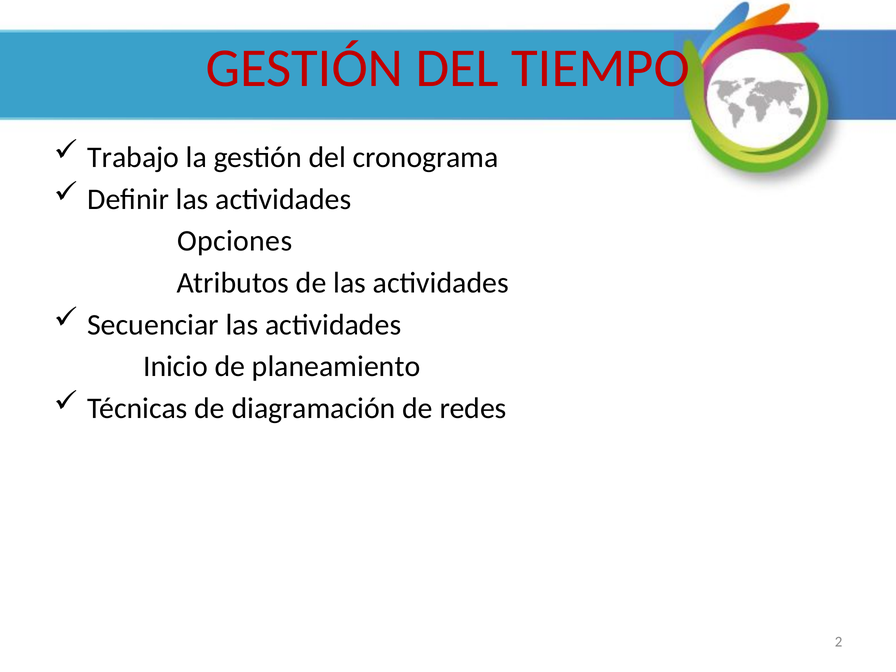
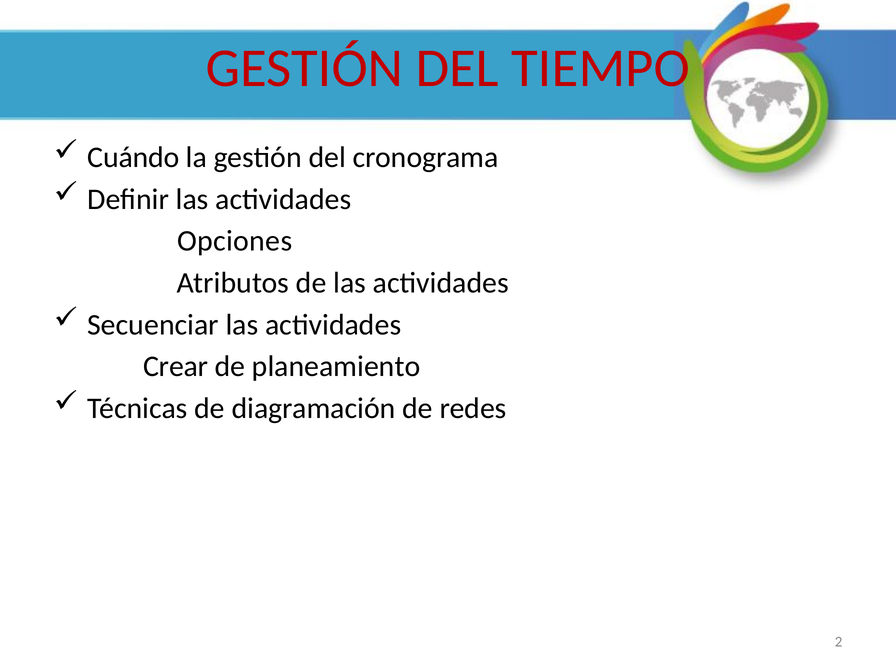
Trabajo: Trabajo -> Cuándo (133, 157)
Inicio: Inicio -> Crear (176, 366)
